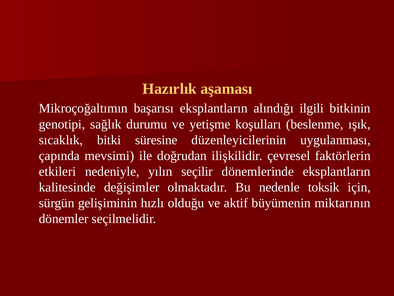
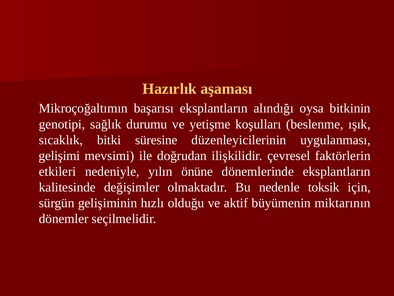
ilgili: ilgili -> oysa (312, 108)
çapında: çapında -> gelişimi (59, 155)
seçilir: seçilir -> önüne (197, 171)
